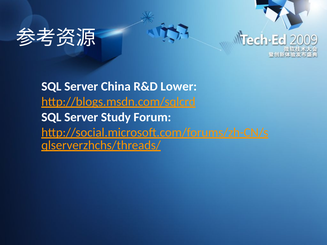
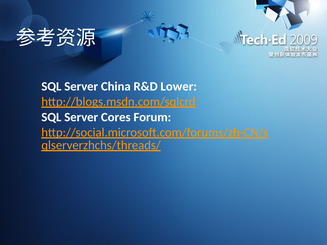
Study: Study -> Cores (116, 117)
